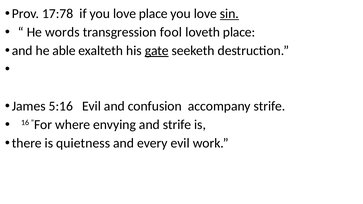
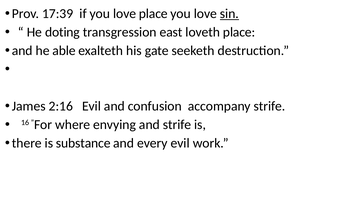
17:78: 17:78 -> 17:39 (58, 14)
words: words -> doting (62, 32)
fool: fool -> east (171, 32)
gate underline: present -> none (157, 51)
5:16: 5:16 -> 2:16 (61, 106)
quietness: quietness -> substance (83, 143)
